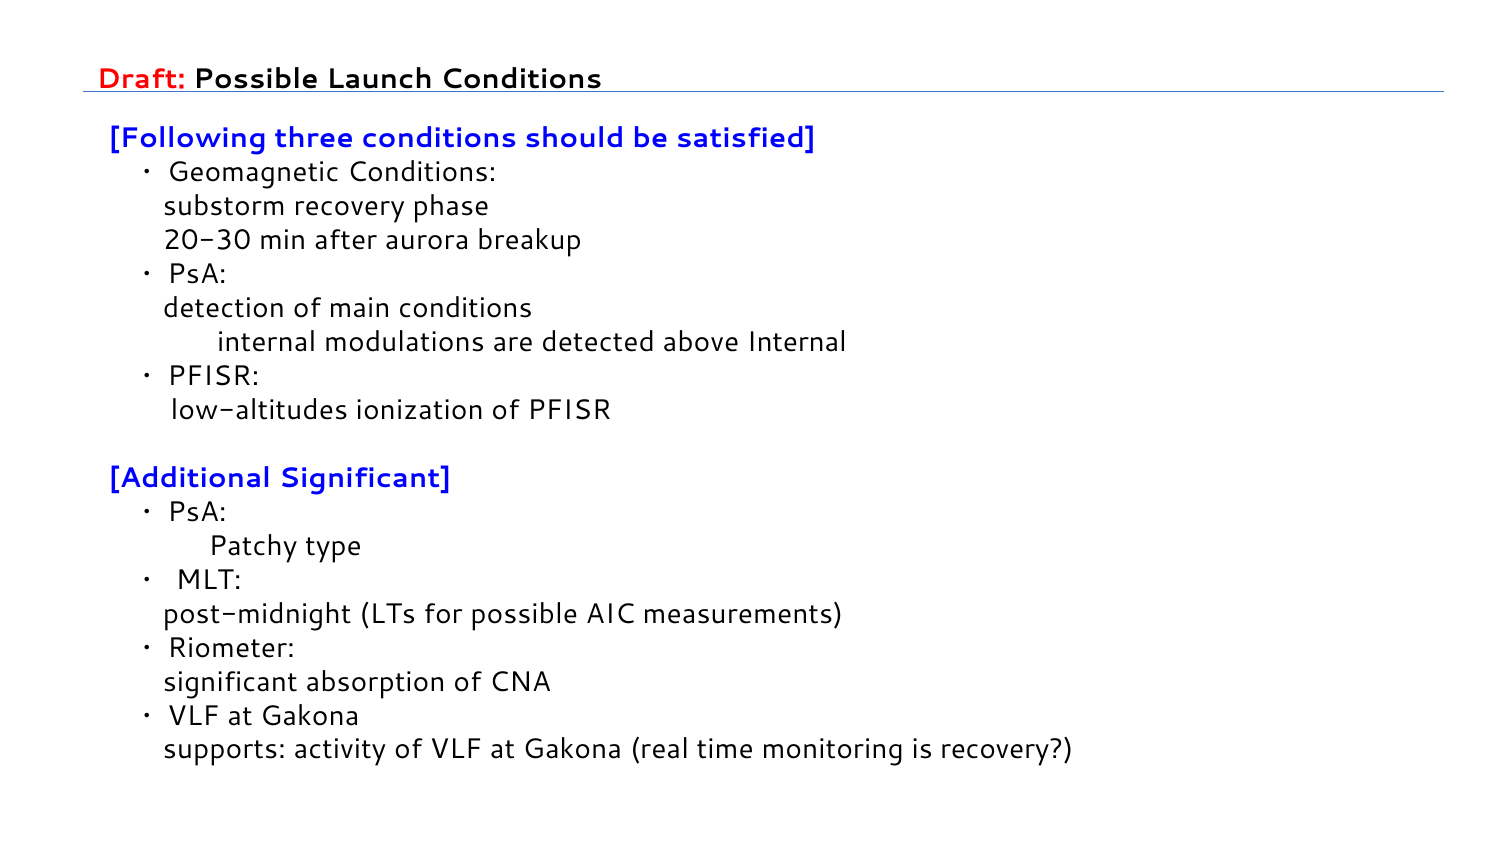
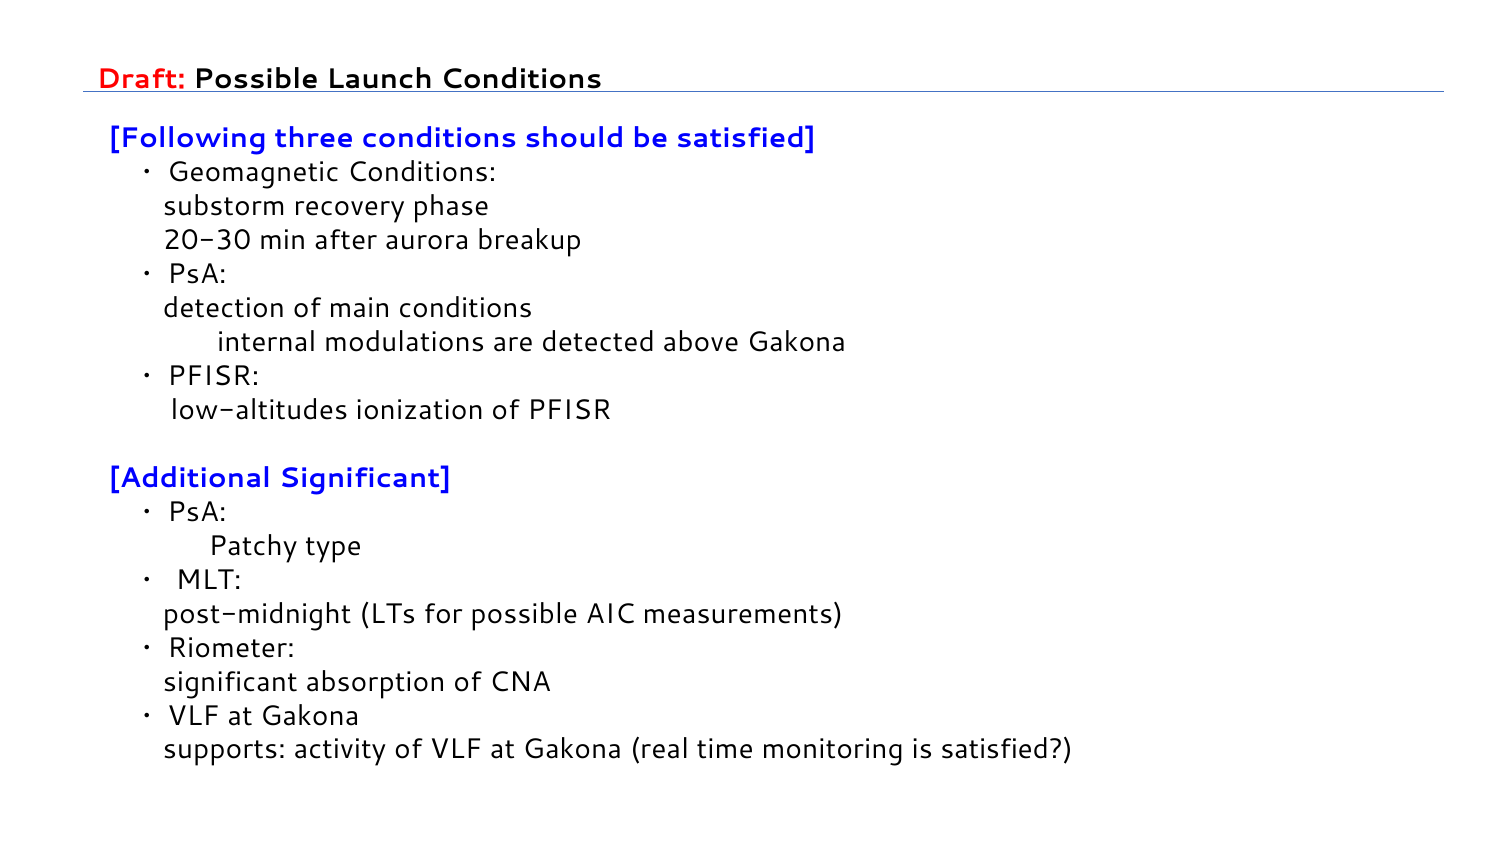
above Internal: Internal -> Gakona (797, 342)
is recovery: recovery -> satisfied (1007, 749)
